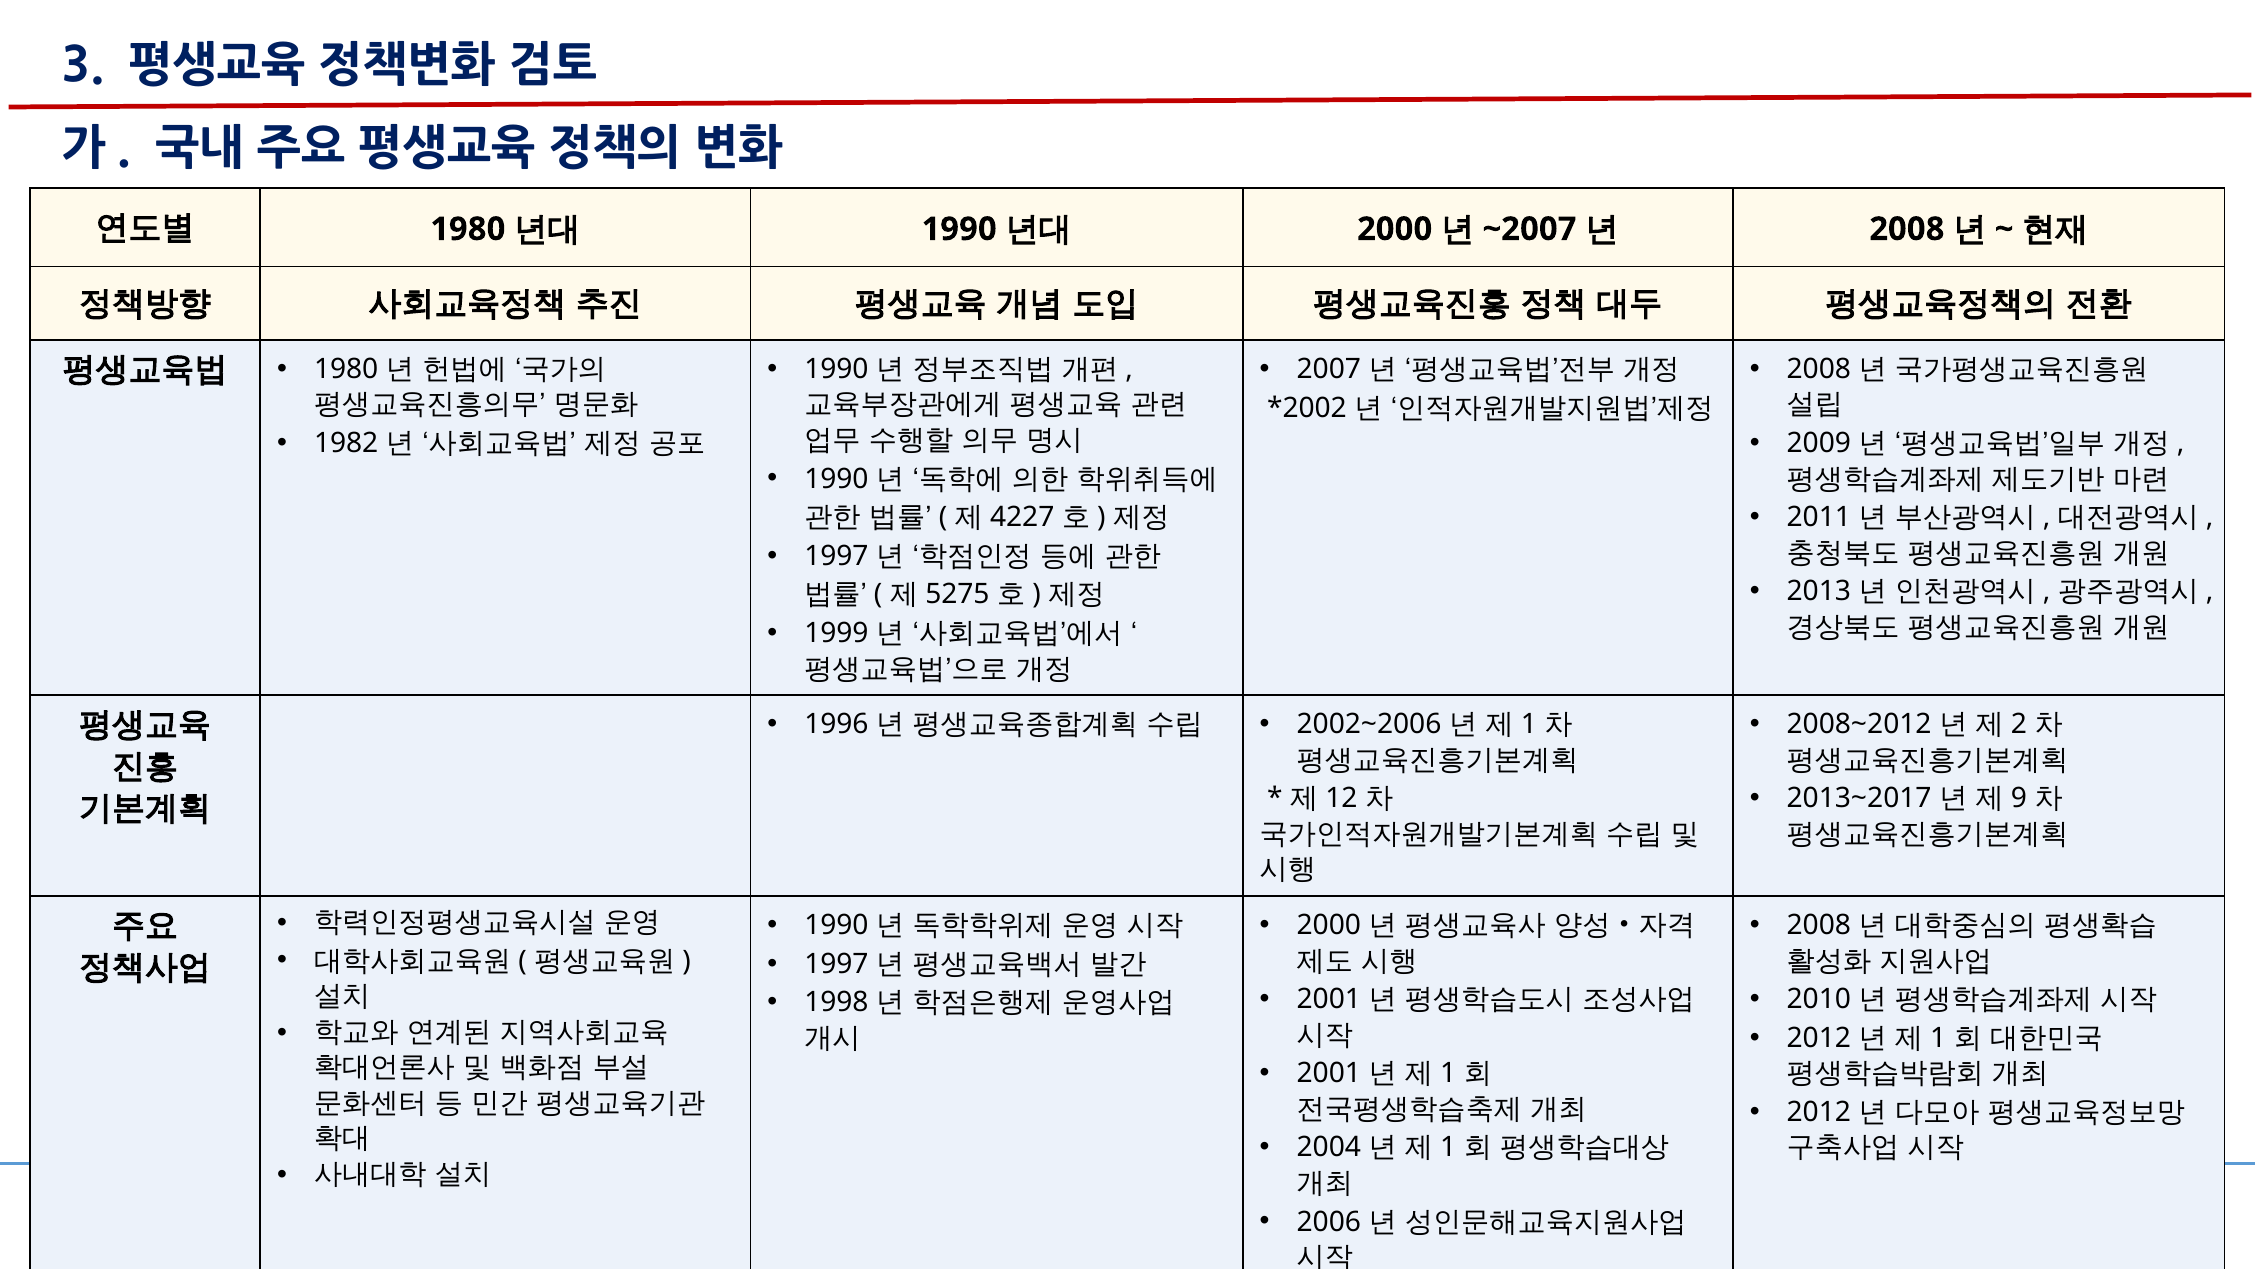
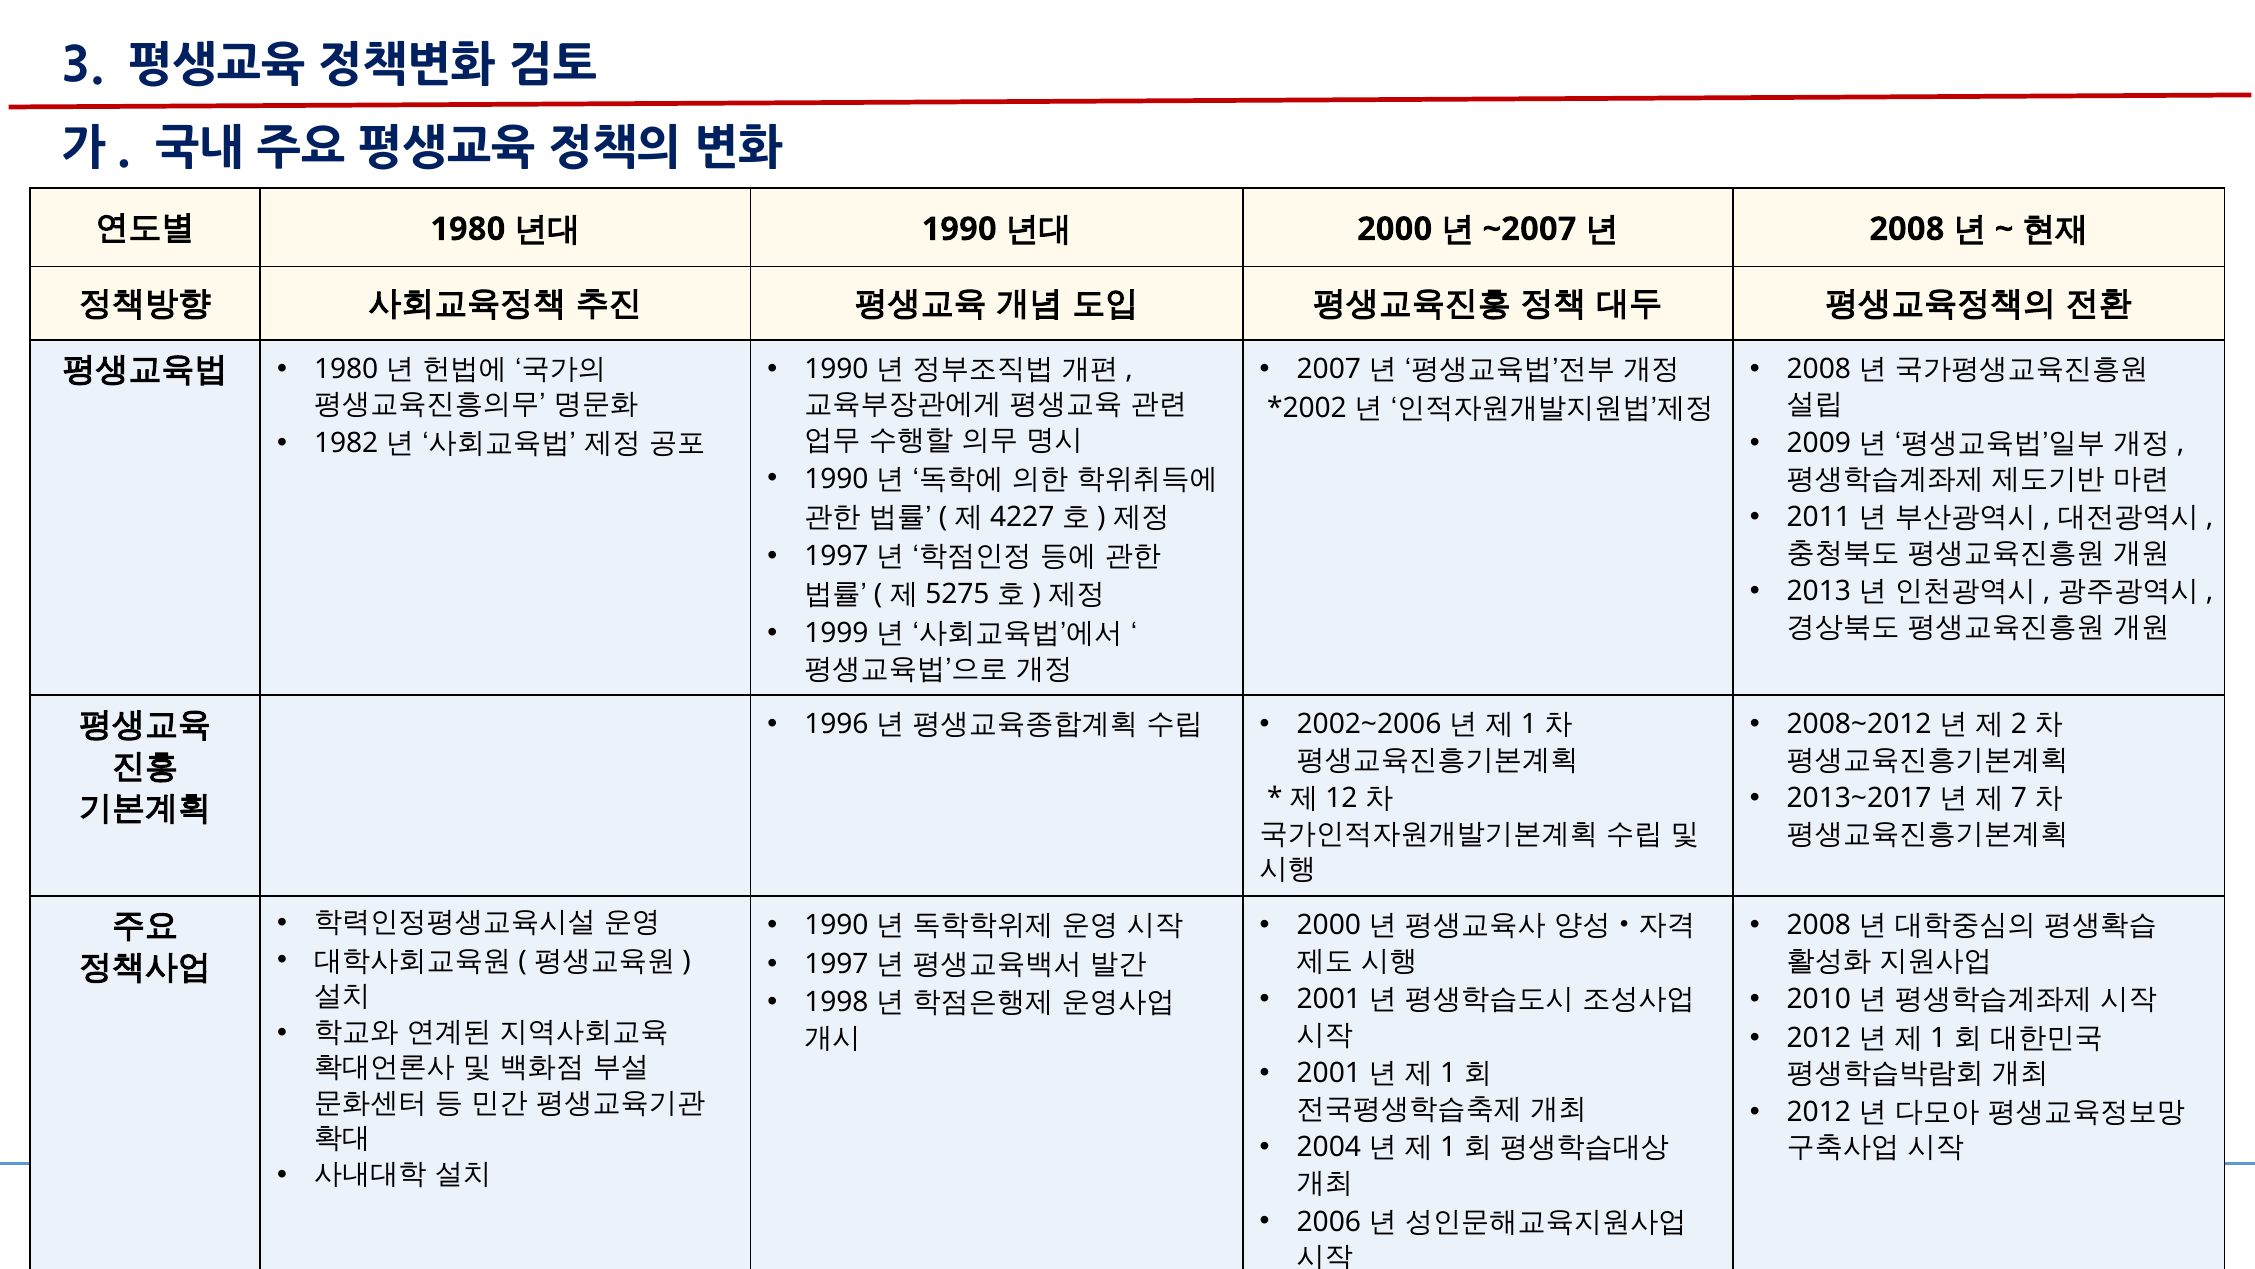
9: 9 -> 7 (2019, 798)
